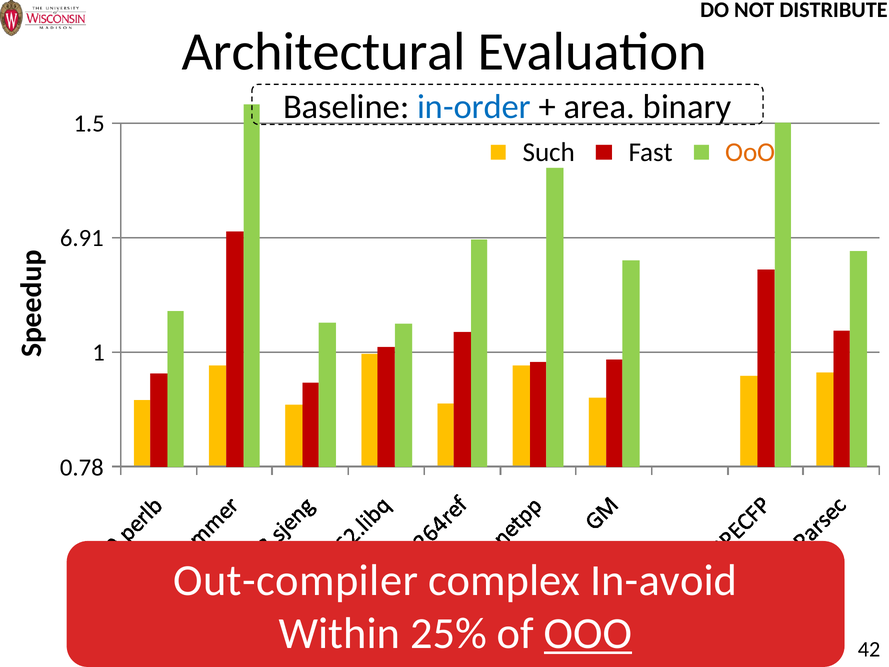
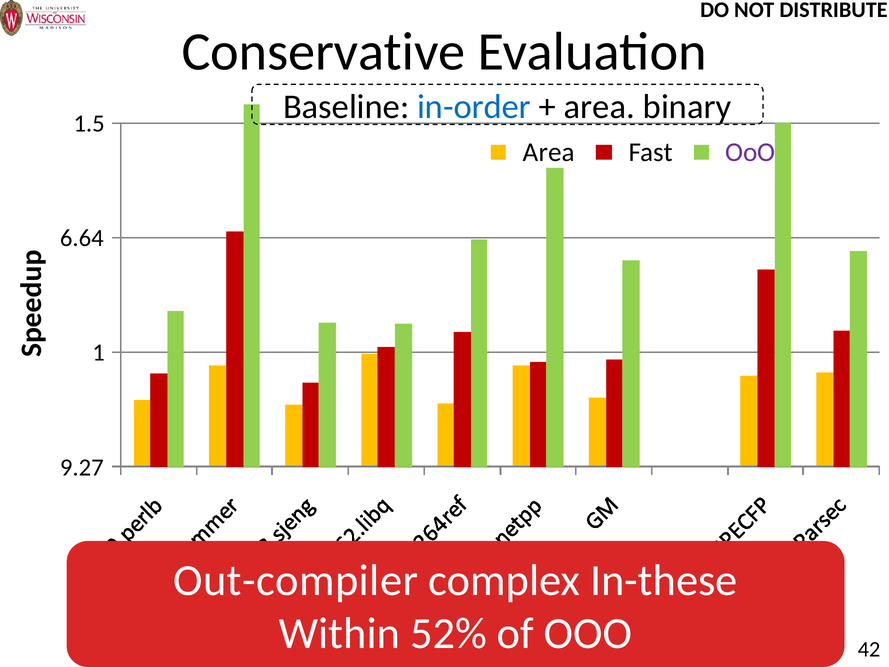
Architectural: Architectural -> Conservative (324, 52)
Such: Such -> Area (549, 152)
OoO colour: orange -> purple (750, 152)
6.91: 6.91 -> 6.64 (82, 238)
0.78: 0.78 -> 9.27 (82, 467)
In-avoid: In-avoid -> In-these (664, 580)
25%: 25% -> 52% (448, 633)
OOO underline: present -> none (588, 633)
